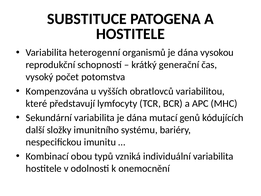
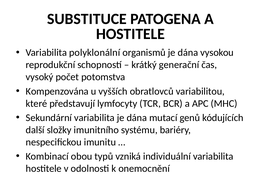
heterogenní: heterogenní -> polyklonální (95, 53)
